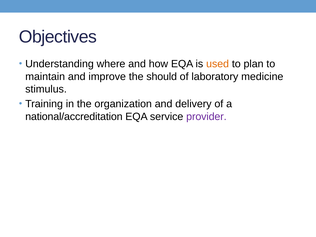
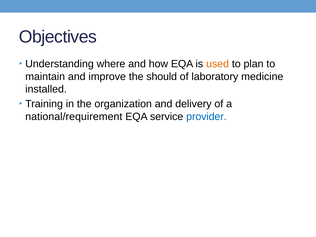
stimulus: stimulus -> installed (46, 89)
national/accreditation: national/accreditation -> national/requirement (74, 117)
provider colour: purple -> blue (206, 117)
